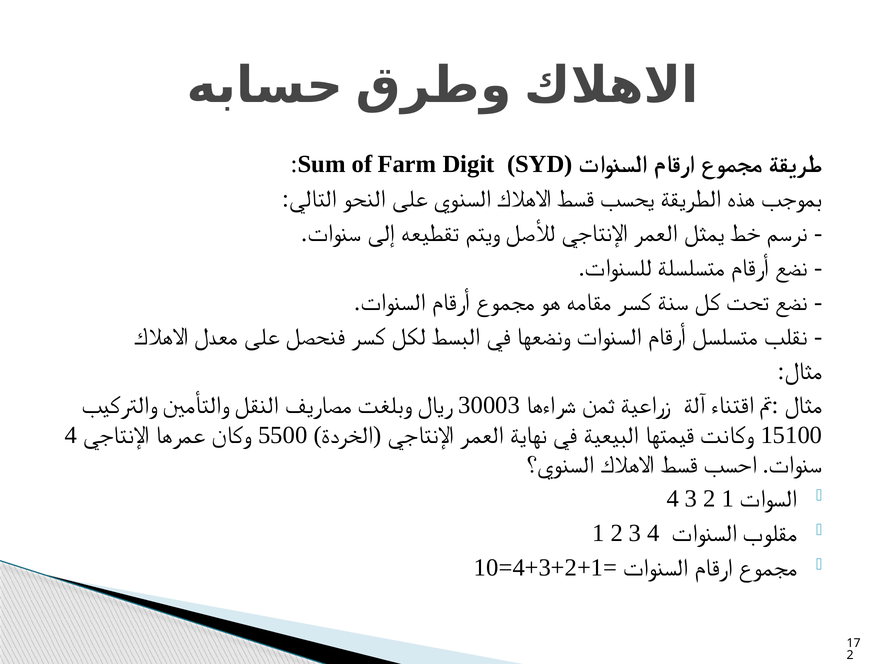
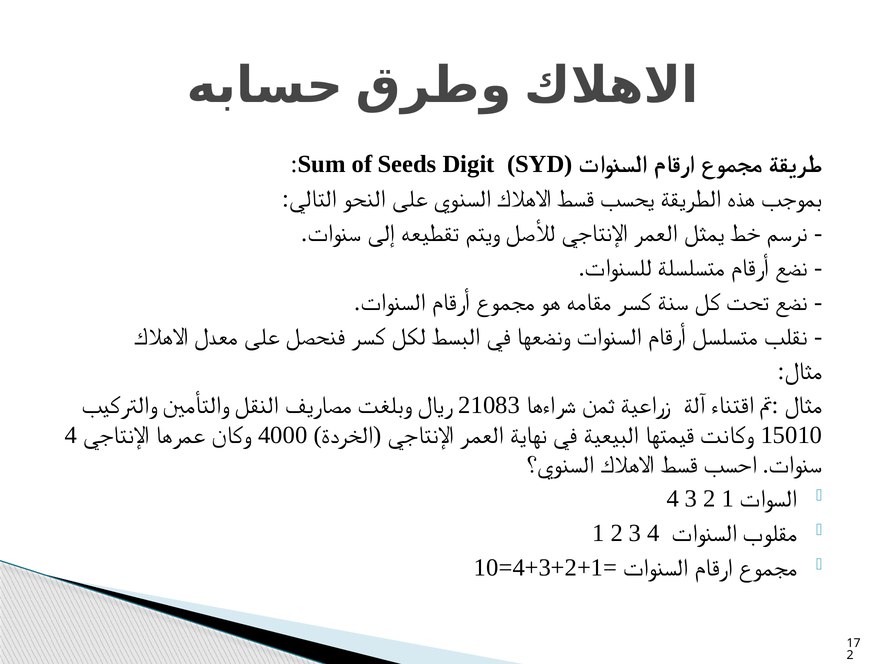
Farm: Farm -> Seeds (407, 164)
30003: 30003 -> 21083 (489, 406)
5500: 5500 -> 4000 (283, 435)
15100: 15100 -> 15010 (791, 435)
